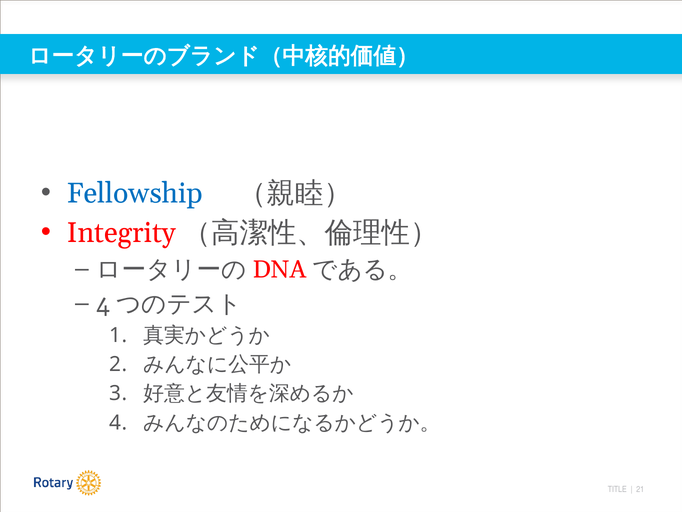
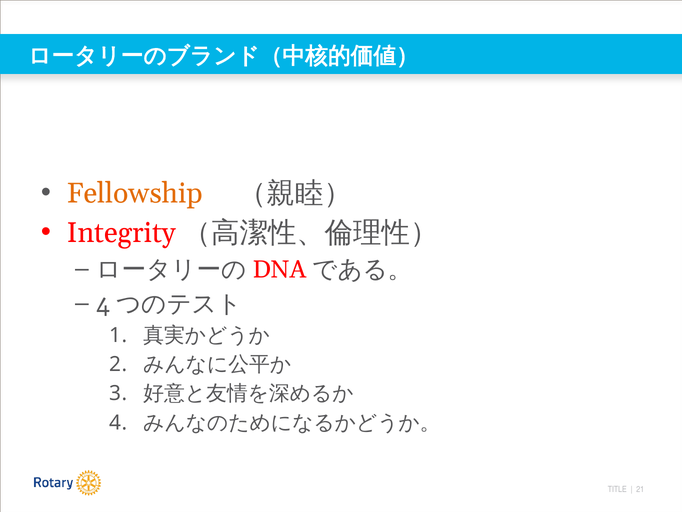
Fellowship colour: blue -> orange (135, 193)
